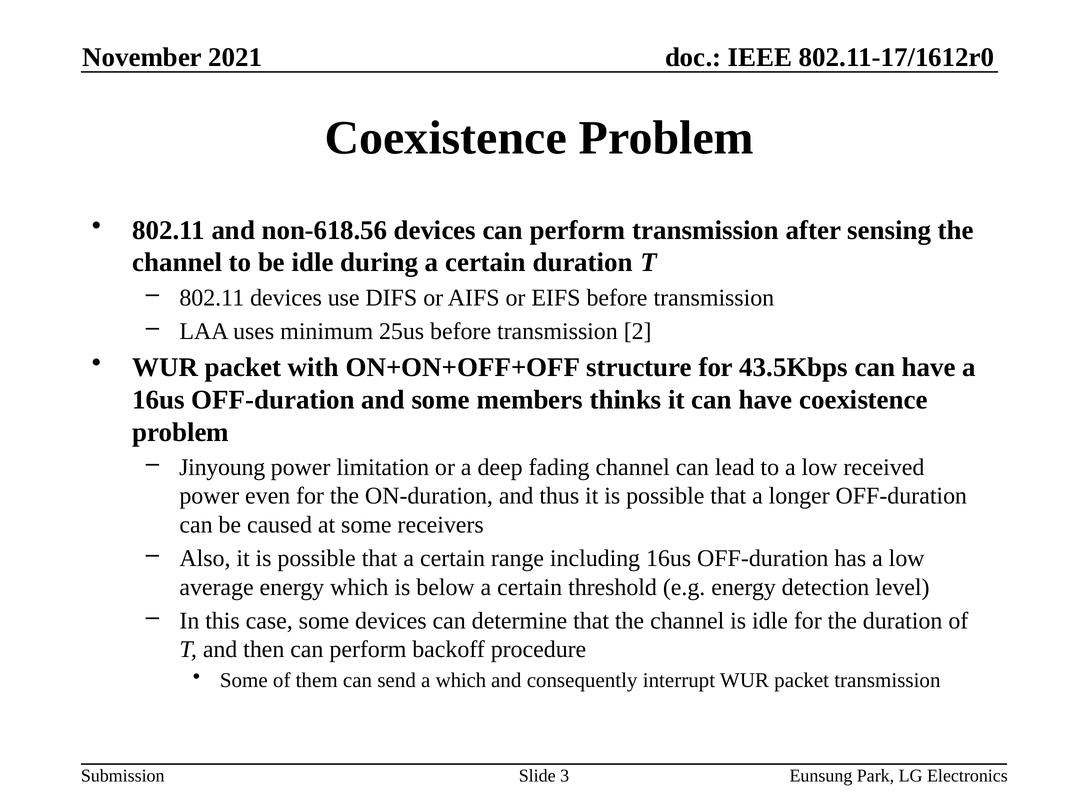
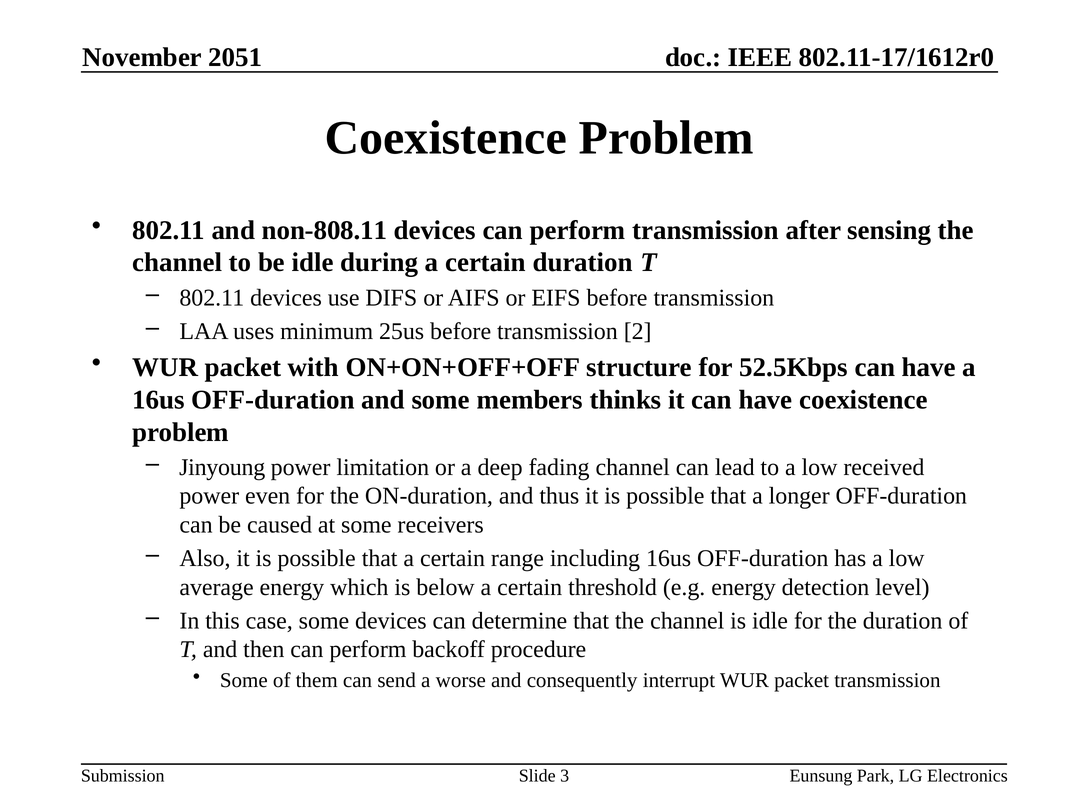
2021: 2021 -> 2051 (235, 58)
non-618.56: non-618.56 -> non-808.11 (324, 230)
43.5Kbps: 43.5Kbps -> 52.5Kbps (794, 368)
a which: which -> worse (461, 681)
